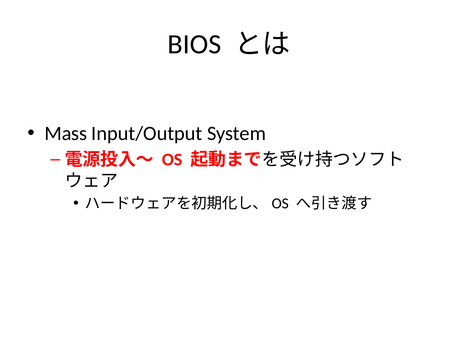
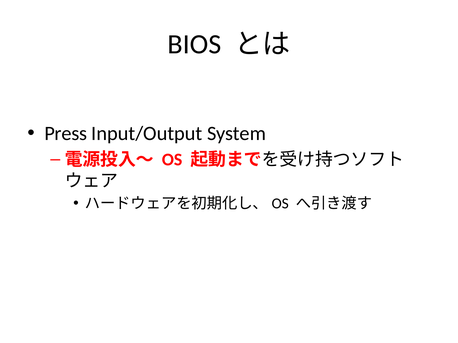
Mass: Mass -> Press (66, 134)
